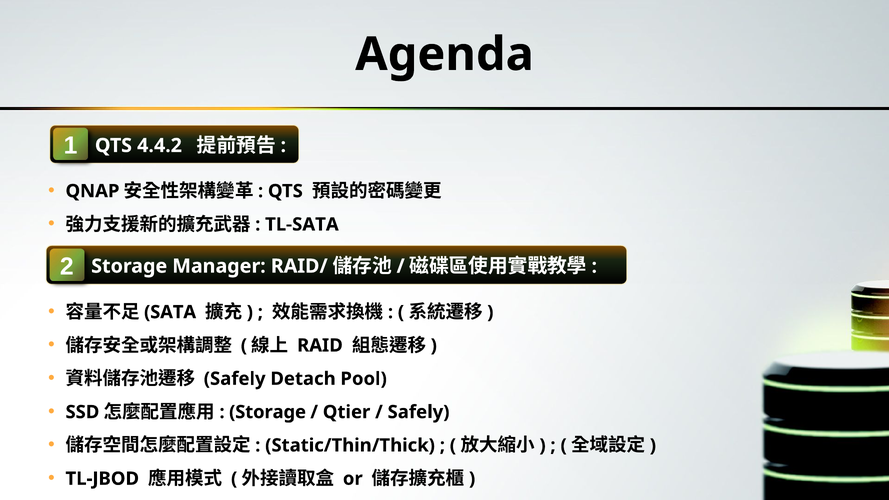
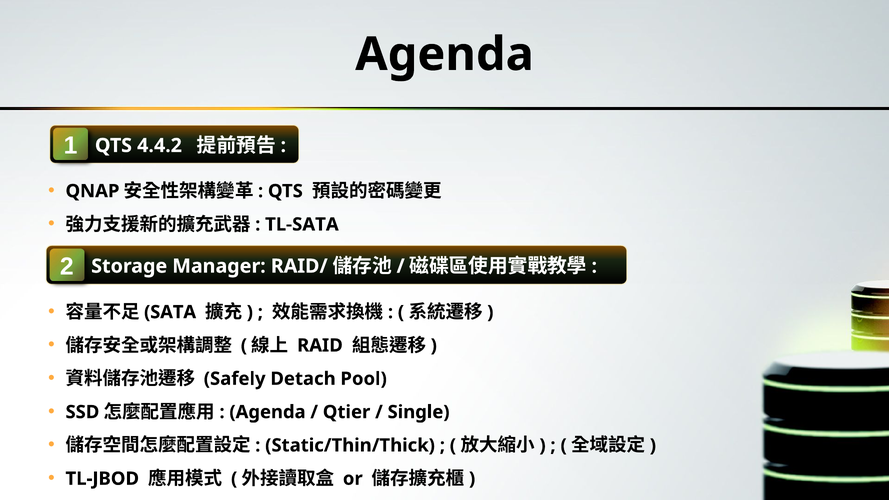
Storage: Storage -> Agenda (268, 412)
Safely: Safely -> Single (419, 412)
